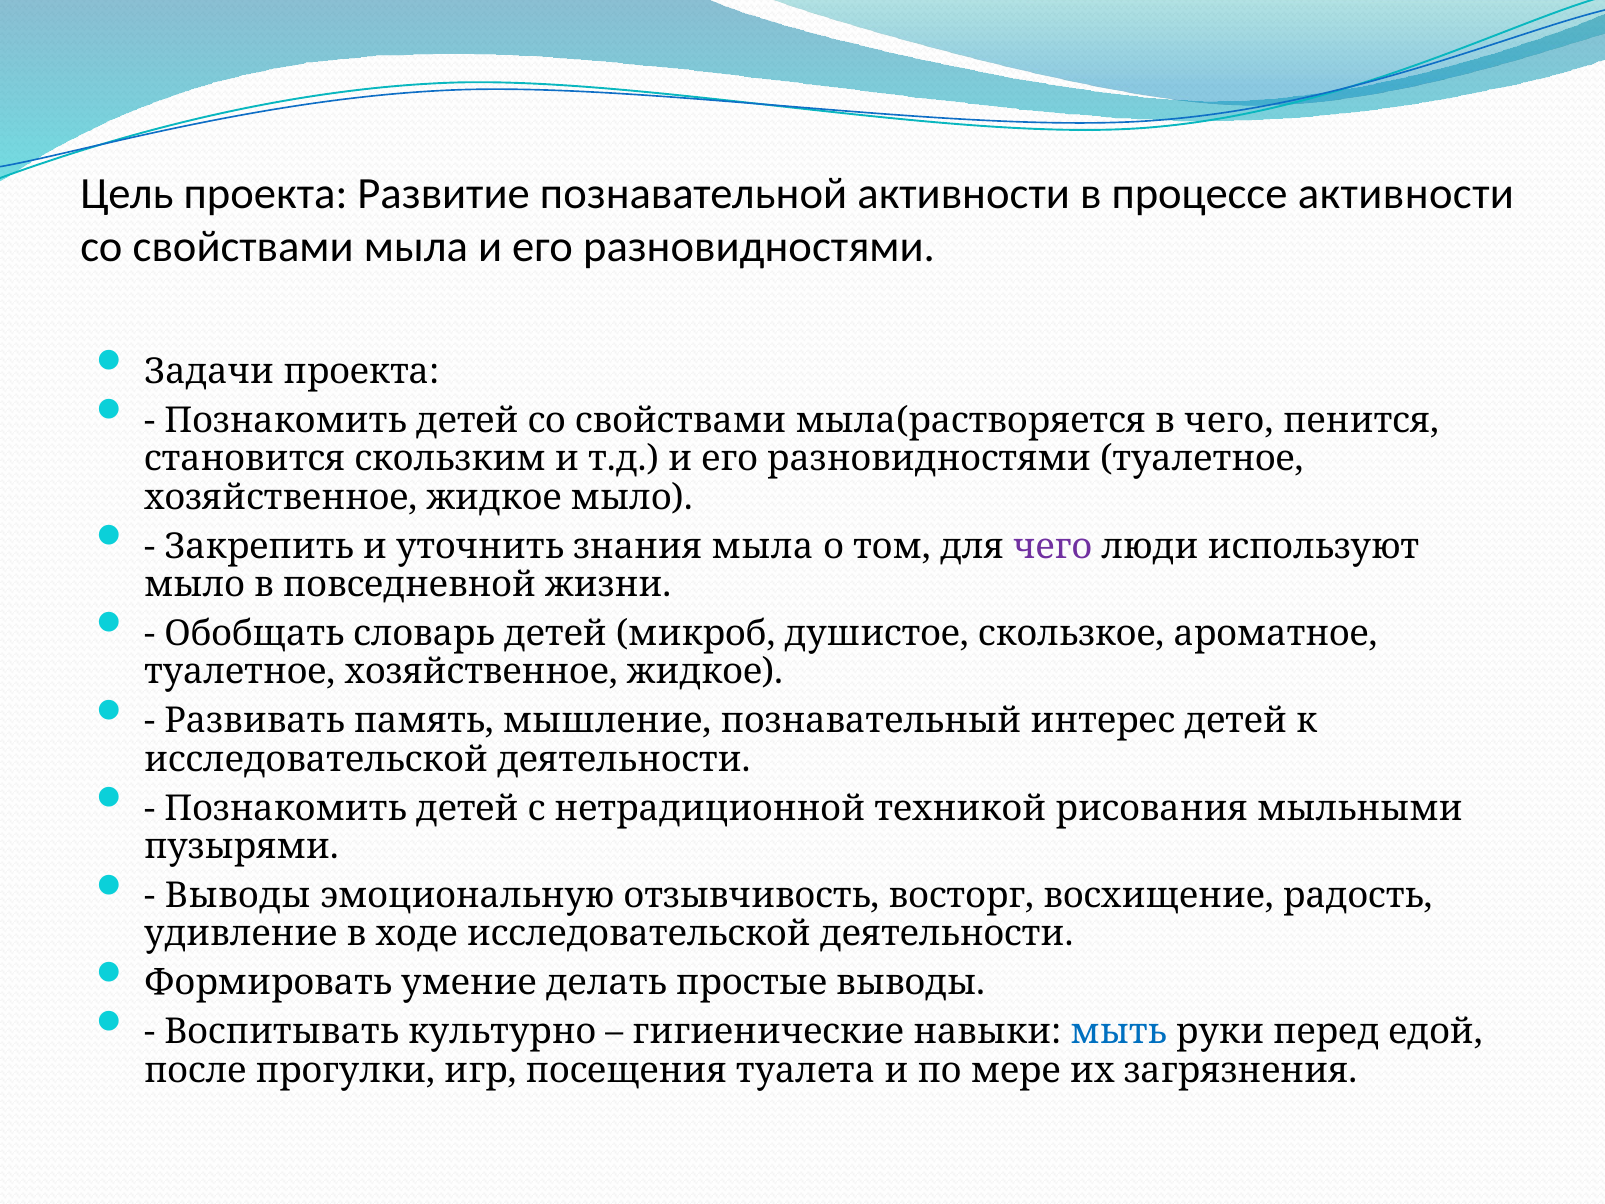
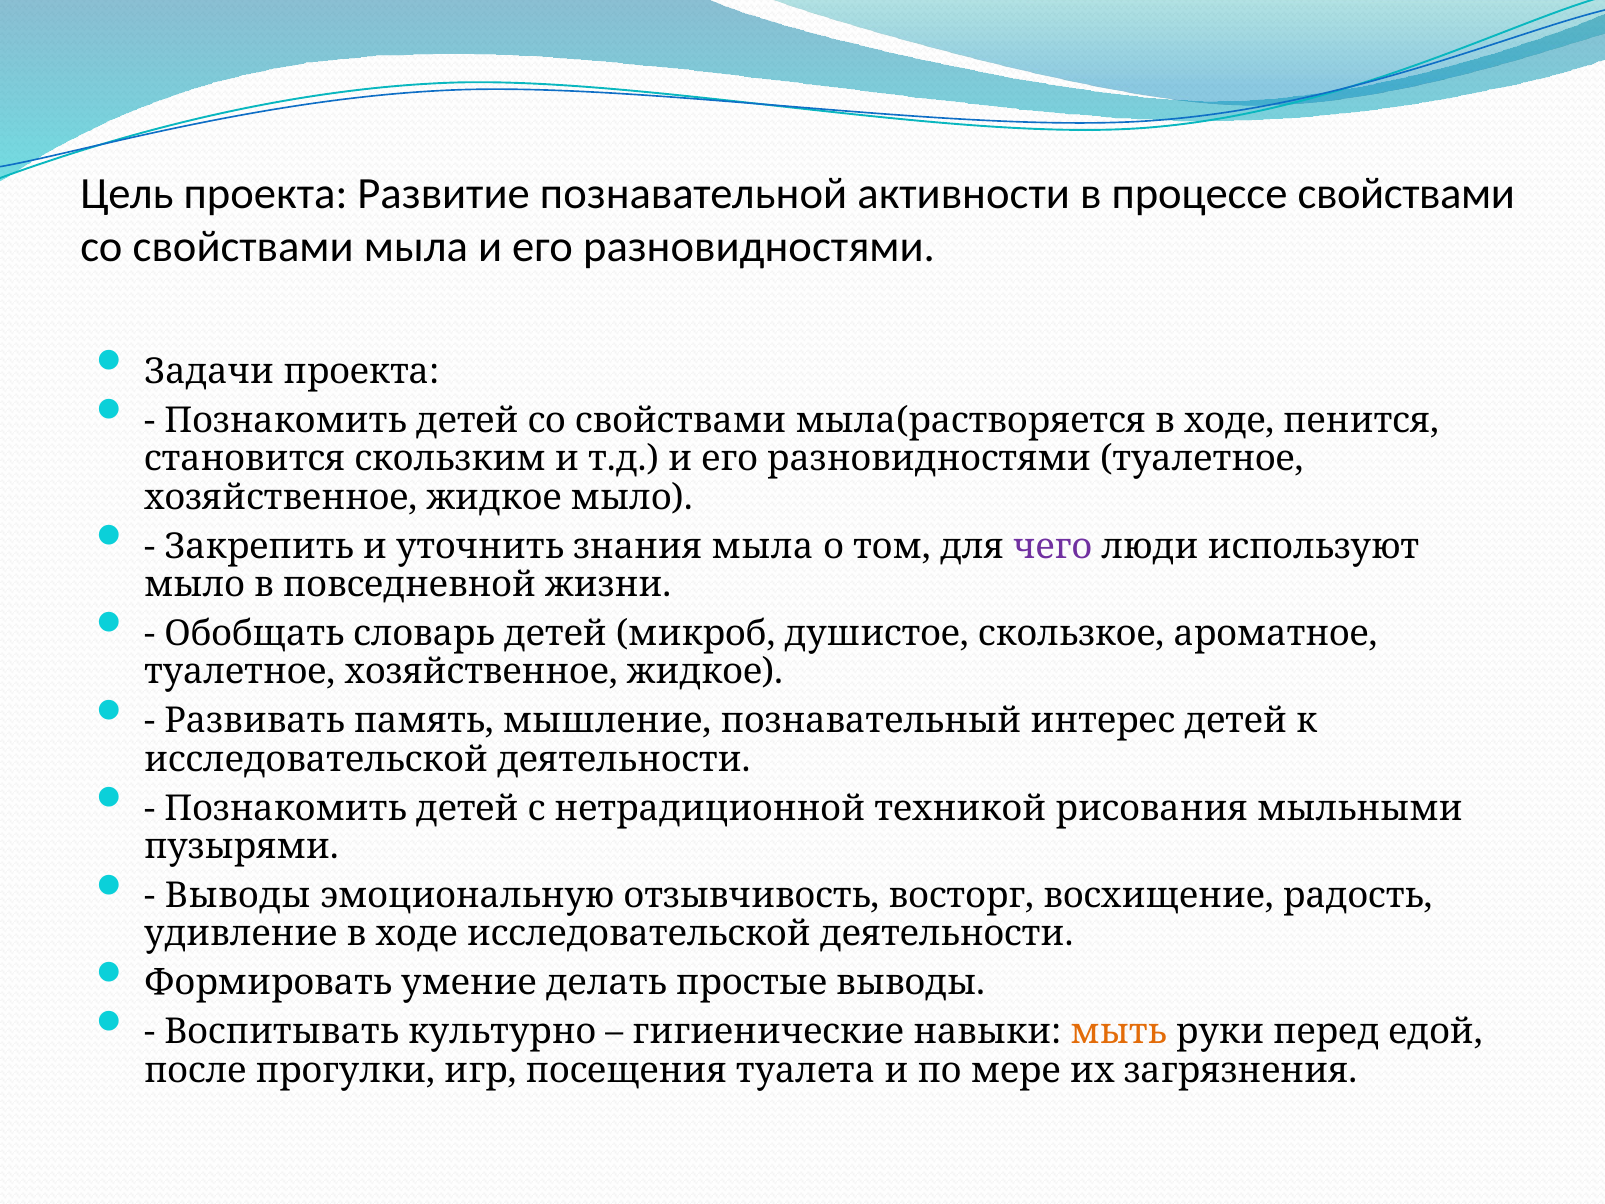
процессе активности: активности -> свойствами (1406, 193)
мыла(растворяется в чего: чего -> ходе (1229, 420)
мыть colour: blue -> orange (1119, 1032)
